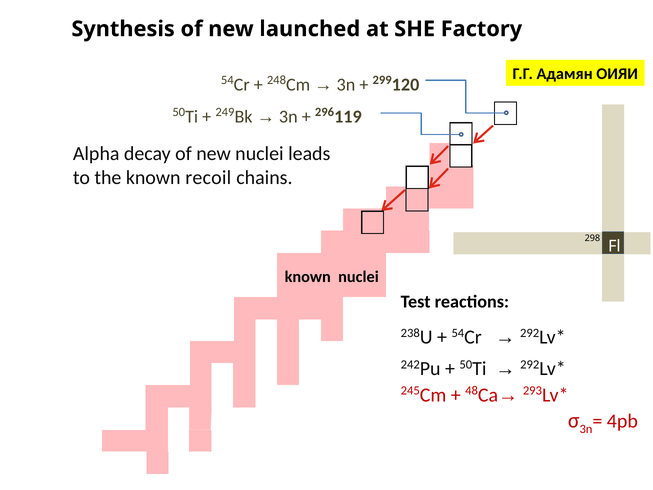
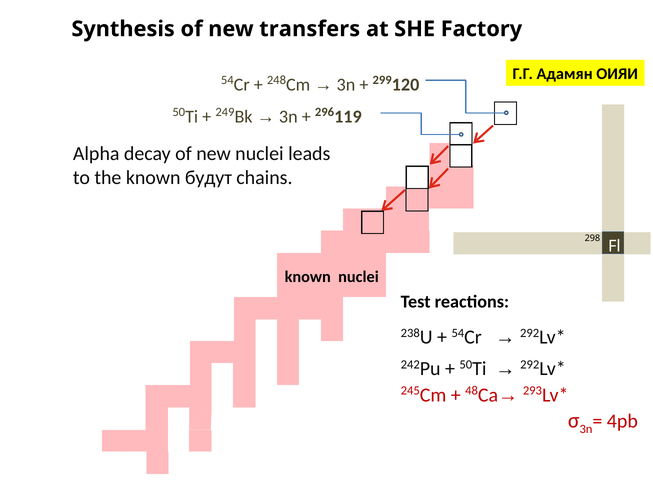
launched: launched -> transfers (310, 29)
recoil: recoil -> будут (208, 177)
